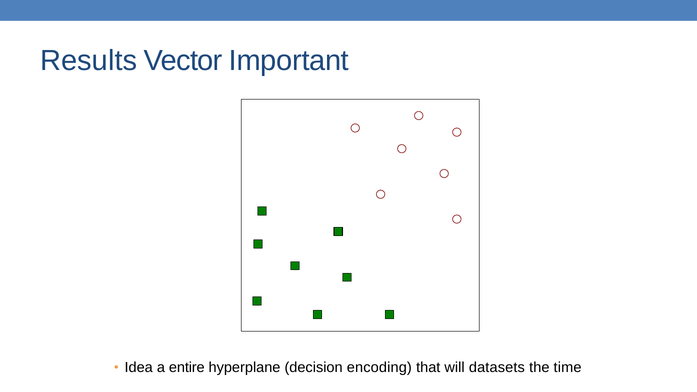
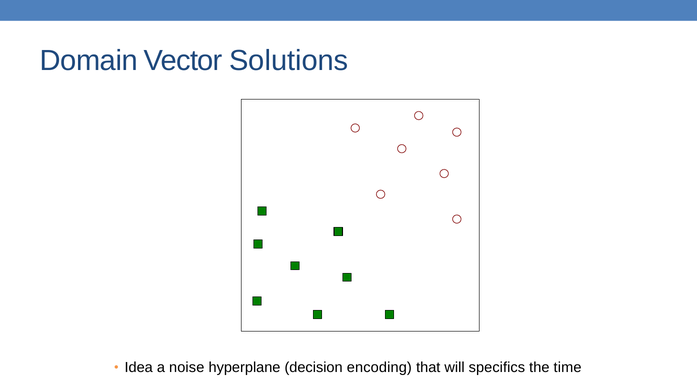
Results: Results -> Domain (89, 61)
Important: Important -> Solutions (289, 61)
entire: entire -> noise (187, 368)
datasets: datasets -> specifics (497, 368)
